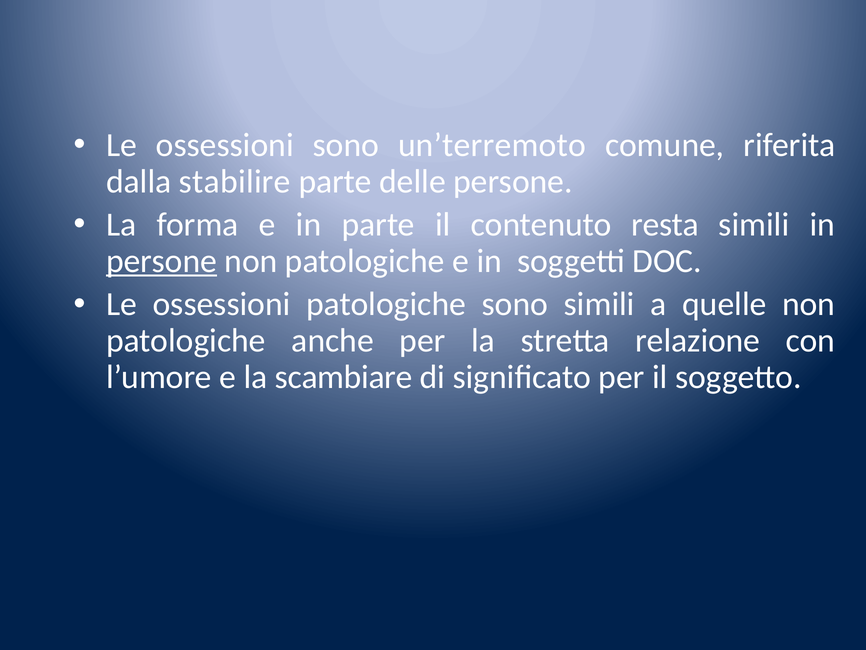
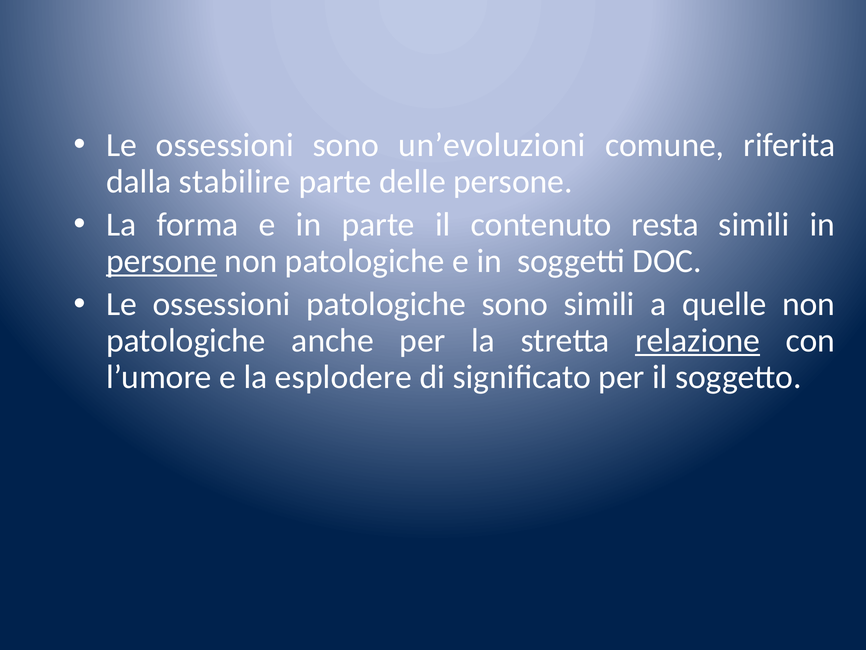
un’terremoto: un’terremoto -> un’evoluzioni (492, 145)
relazione underline: none -> present (698, 340)
scambiare: scambiare -> esplodere (343, 377)
